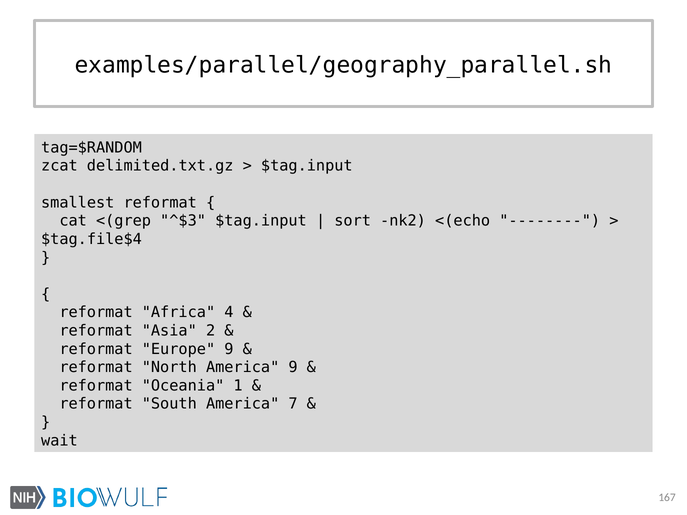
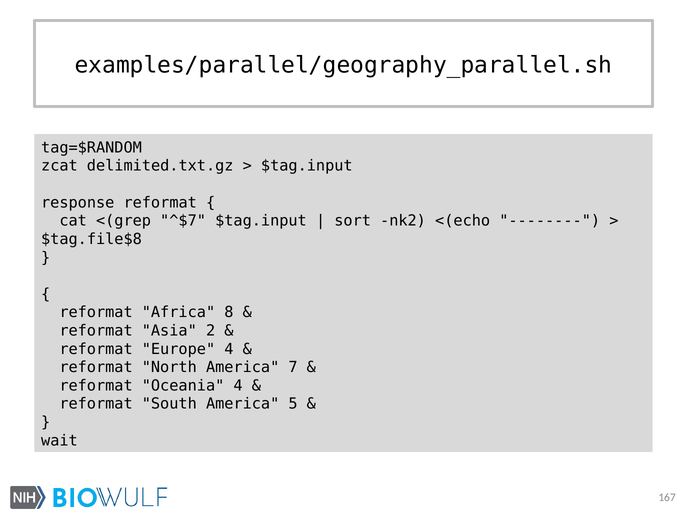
smallest: smallest -> response (78, 203)
^$3: ^$3 -> ^$7 (183, 221)
$tag.file$4: $tag.file$4 -> $tag.file$8 (91, 239)
4: 4 -> 8 (229, 313)
Europe 9: 9 -> 4 (229, 349)
America 9: 9 -> 7 (293, 367)
Oceania 1: 1 -> 4 (238, 386)
7: 7 -> 5 (293, 404)
